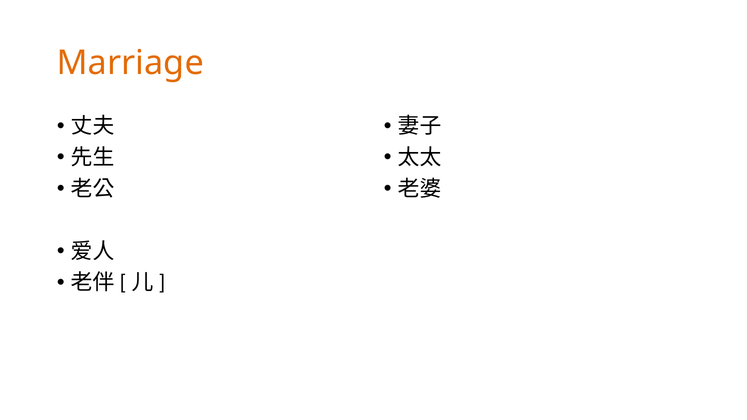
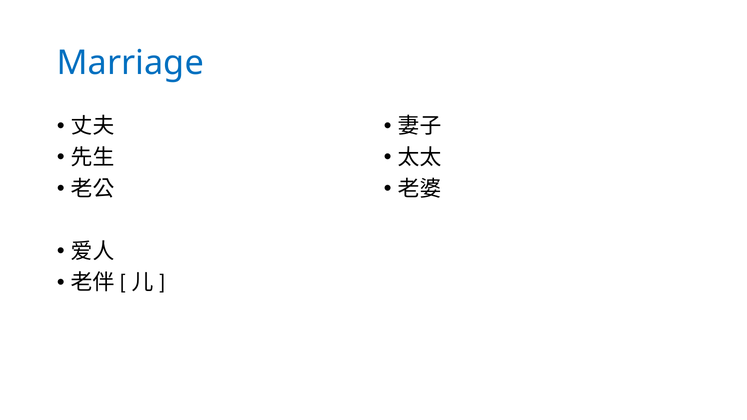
Marriage colour: orange -> blue (130, 63)
